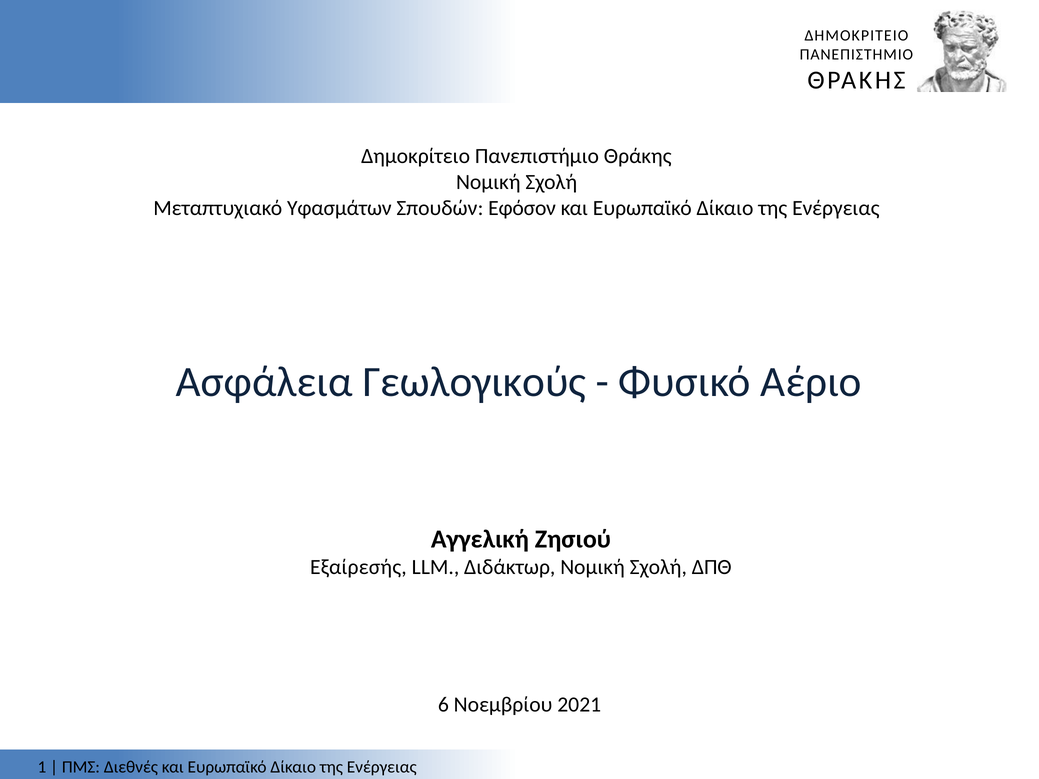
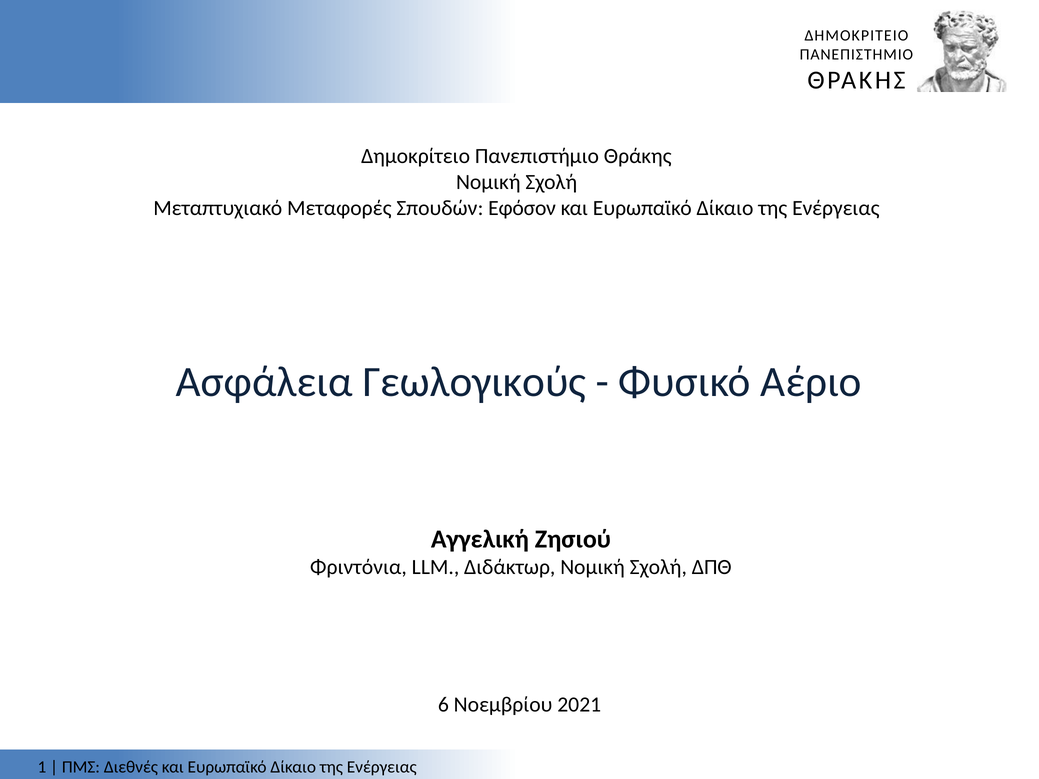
Υφασμάτων: Υφασμάτων -> Μεταφορές (339, 208)
Εξαίρεσής: Εξαίρεσής -> Φριντόνια (358, 567)
